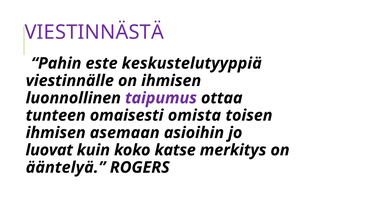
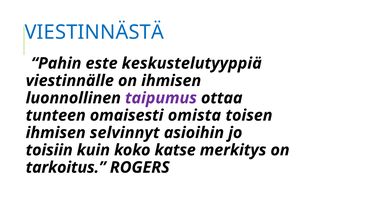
VIESTINNÄSTÄ colour: purple -> blue (94, 32)
asemaan: asemaan -> selvinnyt (125, 132)
luovat: luovat -> toisiin (49, 150)
ääntelyä: ääntelyä -> tarkoitus (66, 167)
